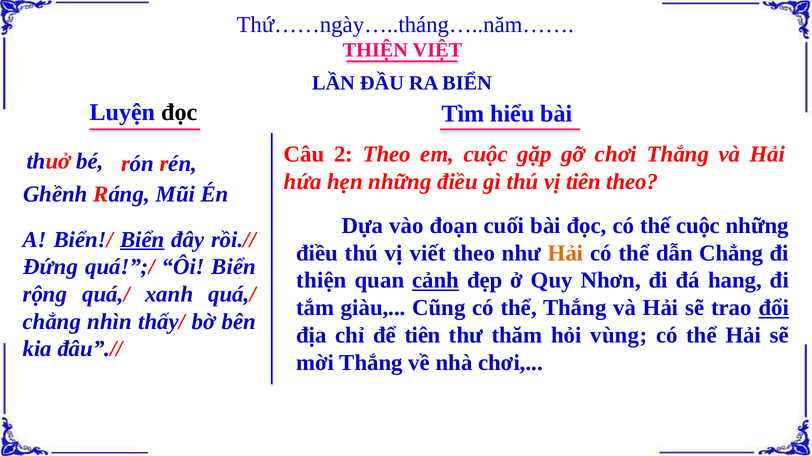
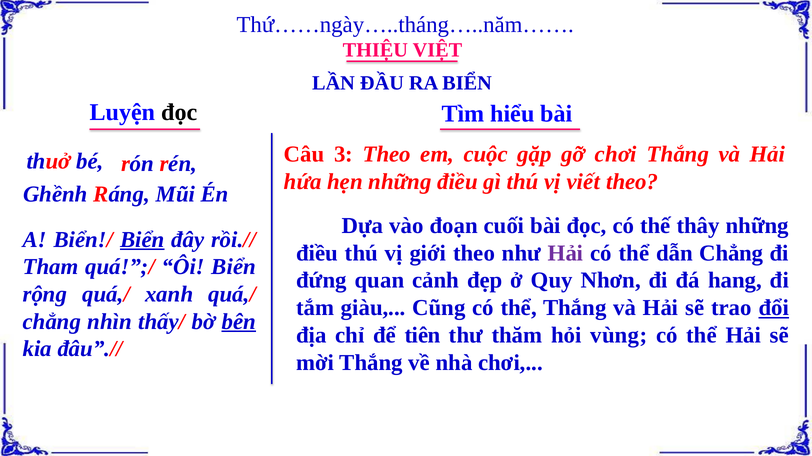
THIỆN: THIỆN -> THIỆU (375, 50)
2: 2 -> 3 (344, 154)
vị tiên: tiên -> viết (583, 182)
thế cuộc: cuộc -> thây (698, 226)
viết: viết -> giới (428, 253)
Hải colour: orange -> purple (566, 253)
Đứng: Đứng -> Tham (51, 267)
thiện: thiện -> đứng (322, 281)
cảnh underline: present -> none (436, 281)
bên underline: none -> present (239, 322)
